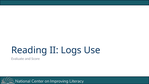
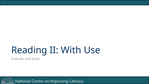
Logs: Logs -> With (71, 50)
